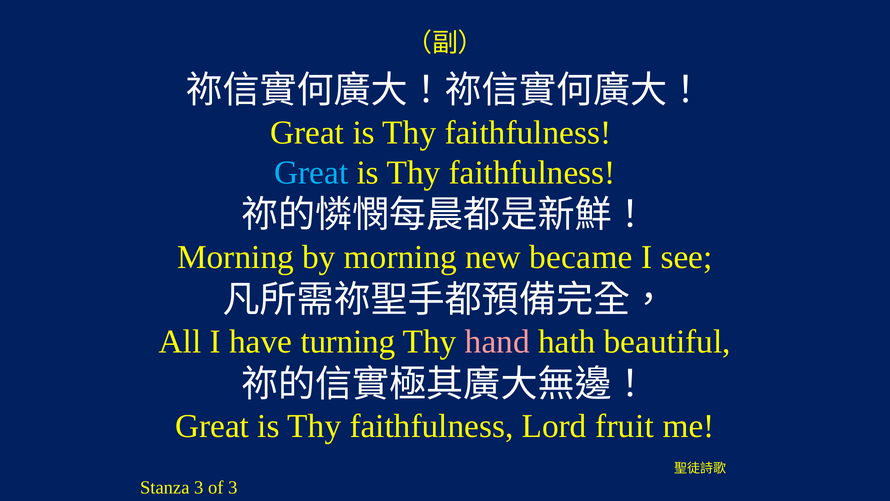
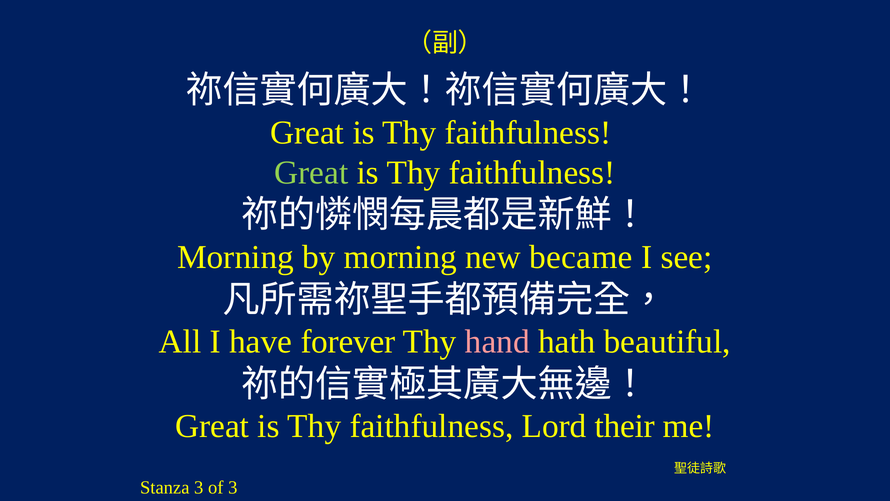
Great colour: light blue -> light green (311, 172)
turning: turning -> forever (348, 342)
fruit: fruit -> their (625, 426)
